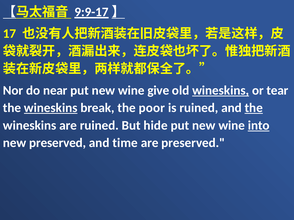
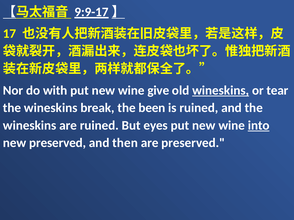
near: near -> with (55, 91)
wineskins underline: present -> none (51, 108)
poor: poor -> been (152, 108)
the underline: present -> none (254, 108)
hide: hide -> eyes (156, 126)
time: time -> then (125, 143)
